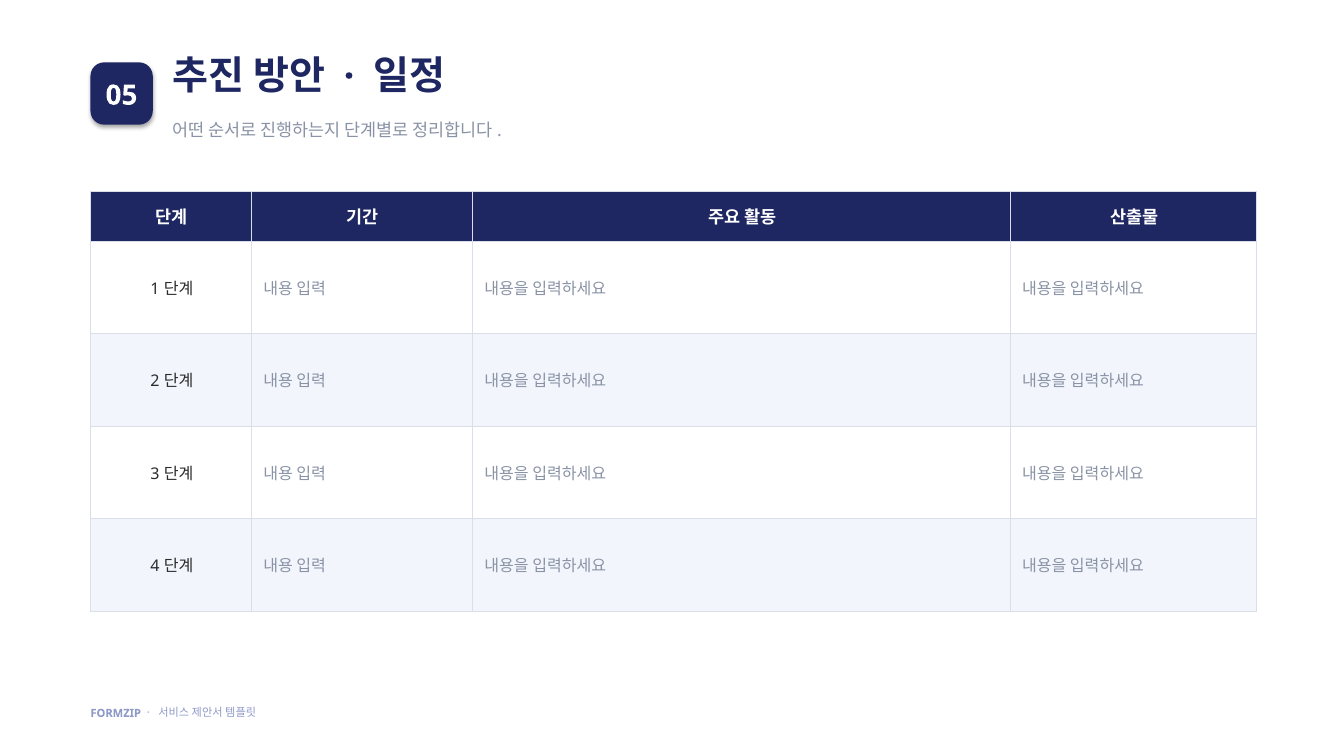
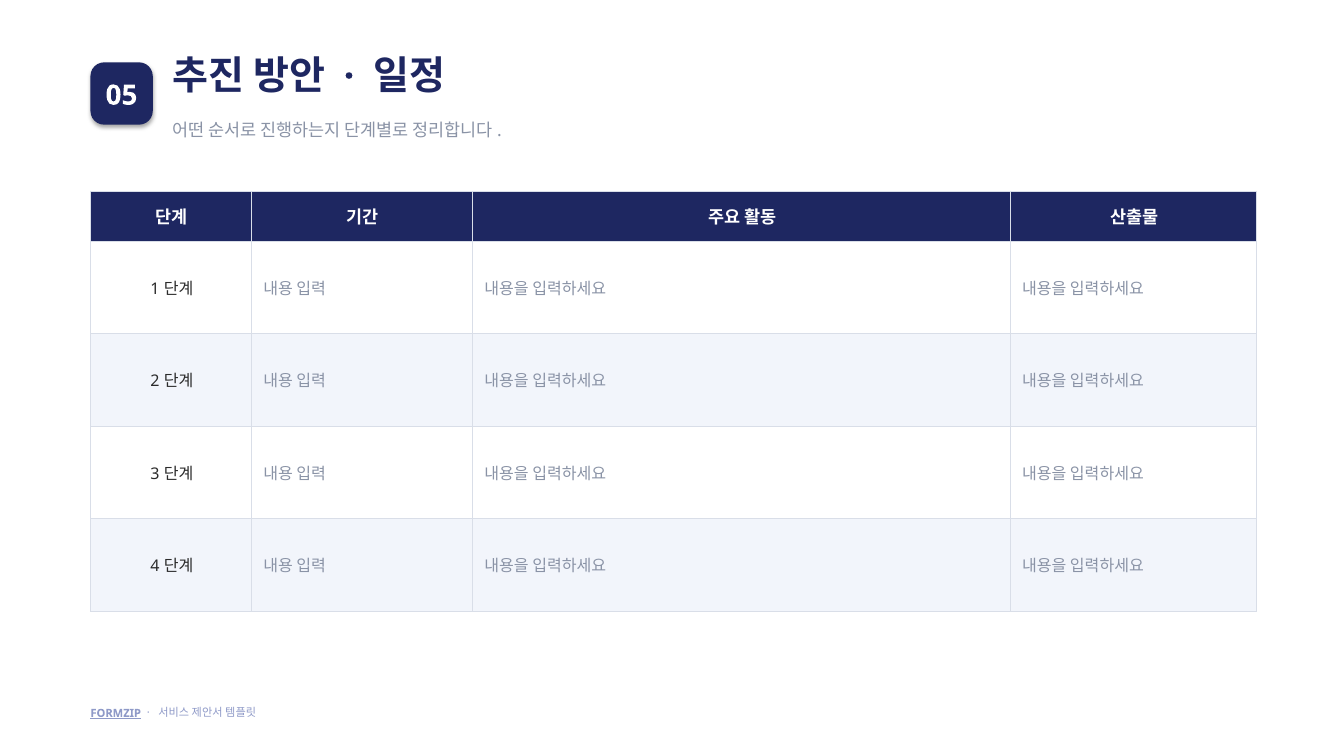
FORMZIP underline: none -> present (116, 713)
